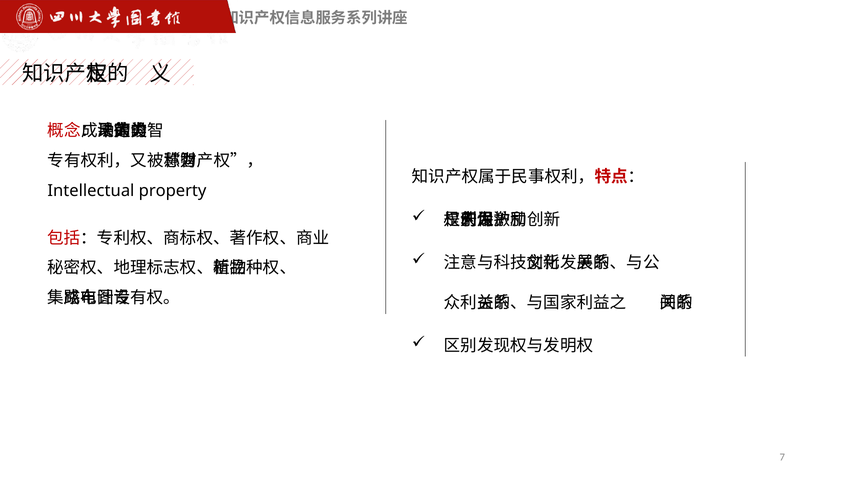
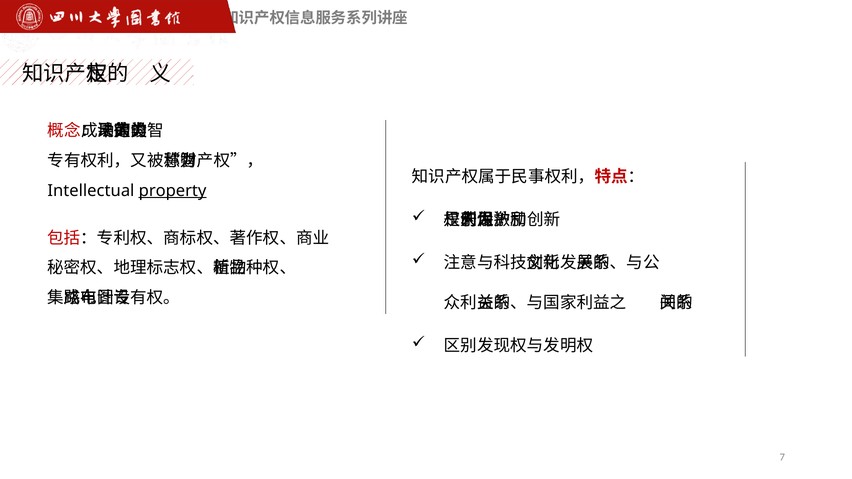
property underline: none -> present (173, 191)
